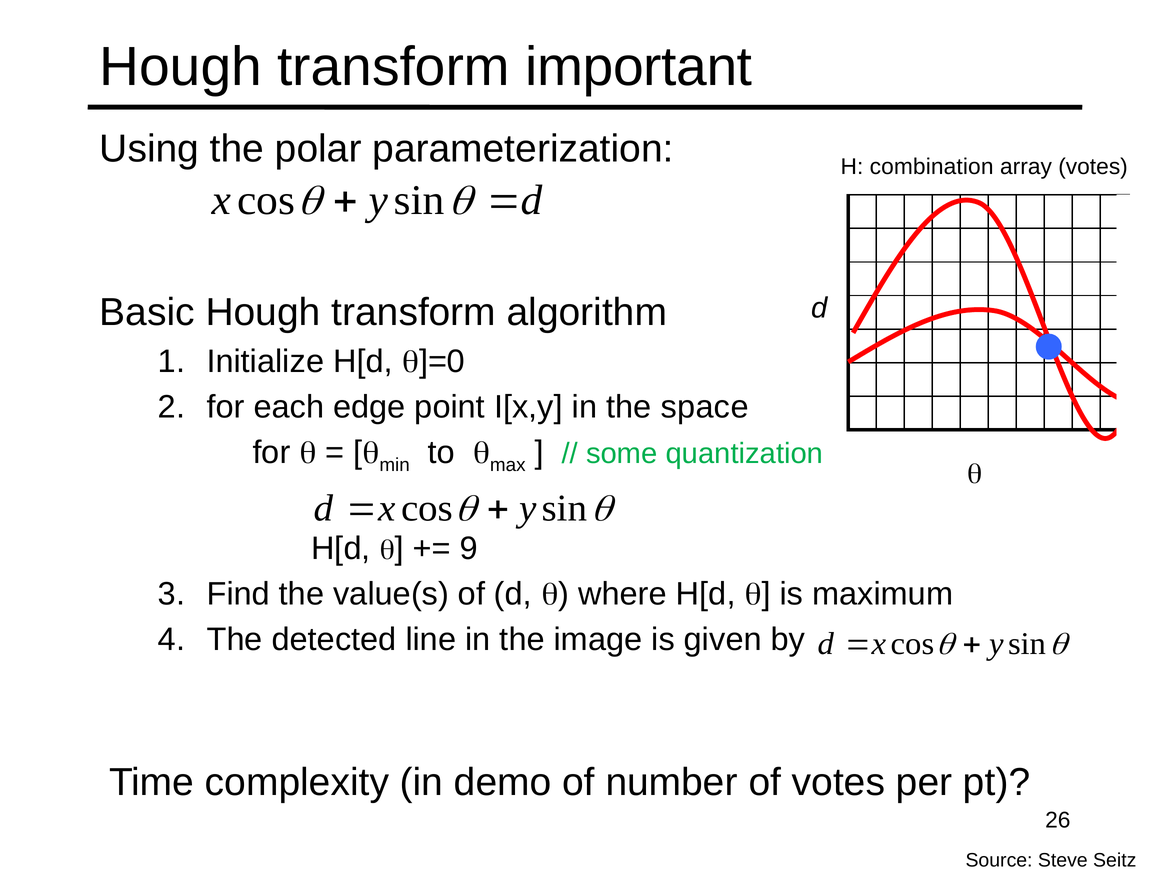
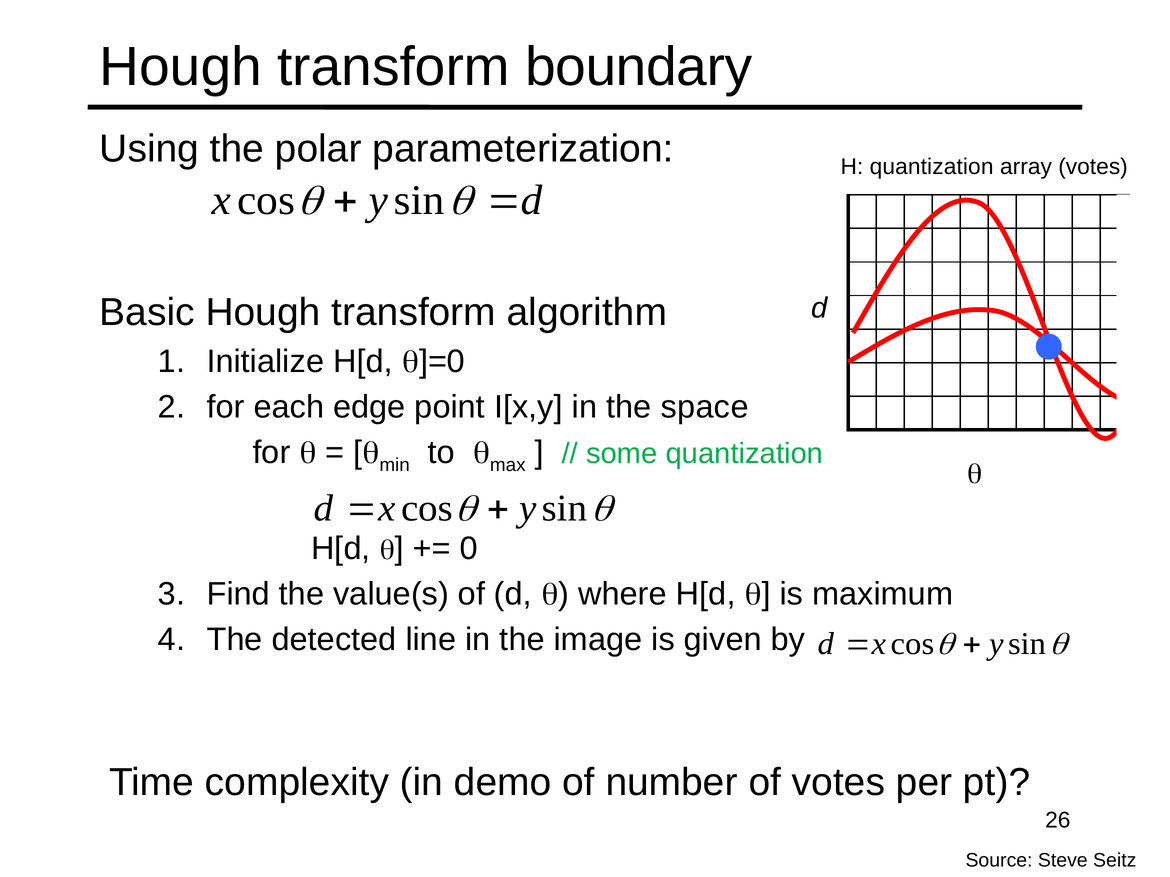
important: important -> boundary (639, 67)
H combination: combination -> quantization (932, 167)
9: 9 -> 0 (469, 549)
